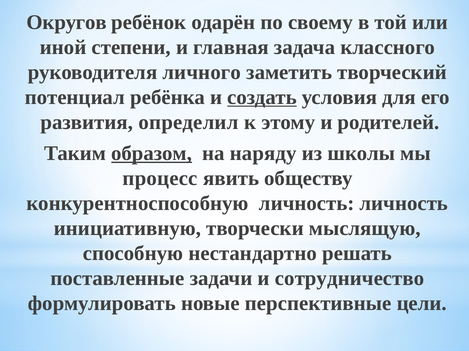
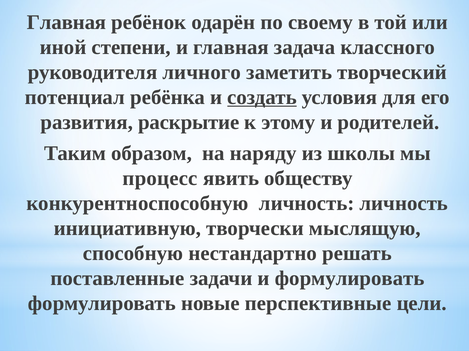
Округов: Округов -> Главная (67, 22)
определил: определил -> раскрытие (189, 122)
образом underline: present -> none (152, 154)
и сотрудничество: сотрудничество -> формулировать (350, 279)
